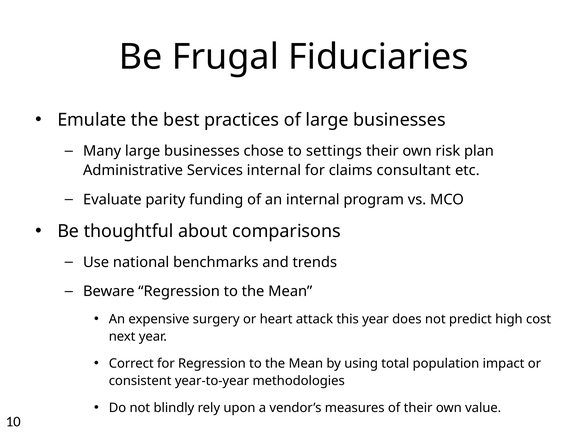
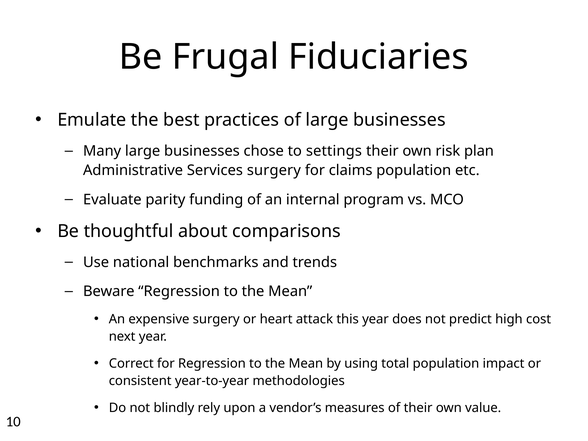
Services internal: internal -> surgery (274, 170)
claims consultant: consultant -> population (414, 170)
